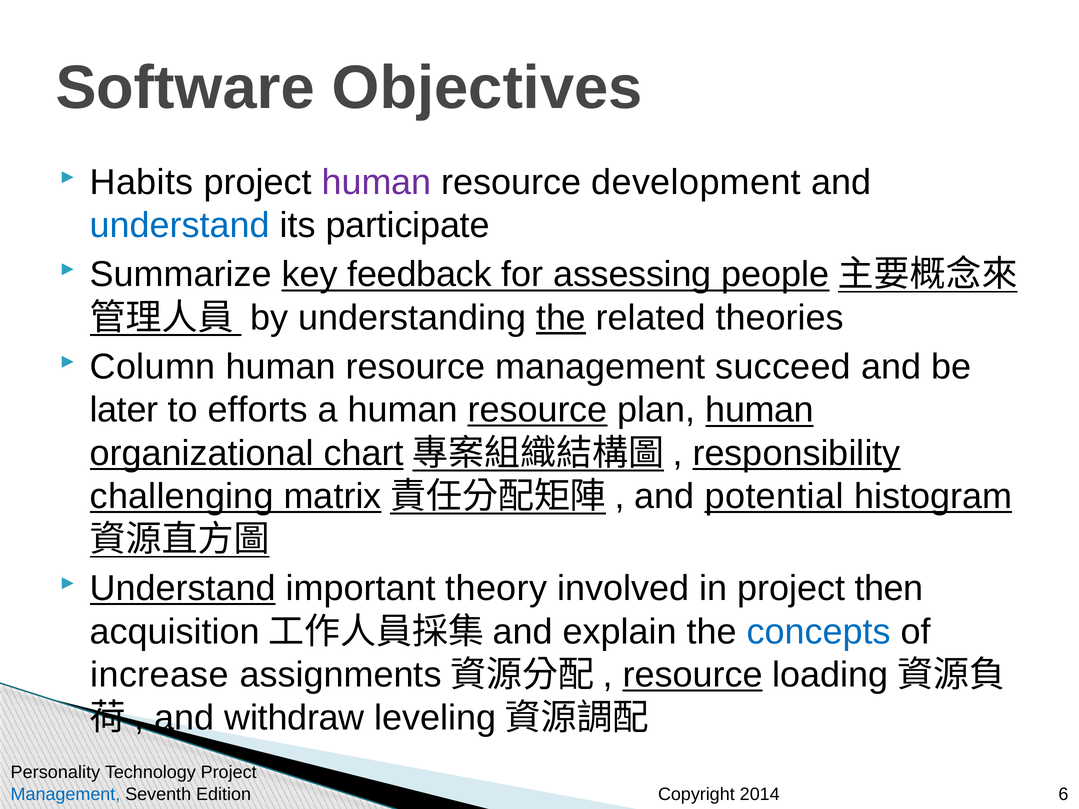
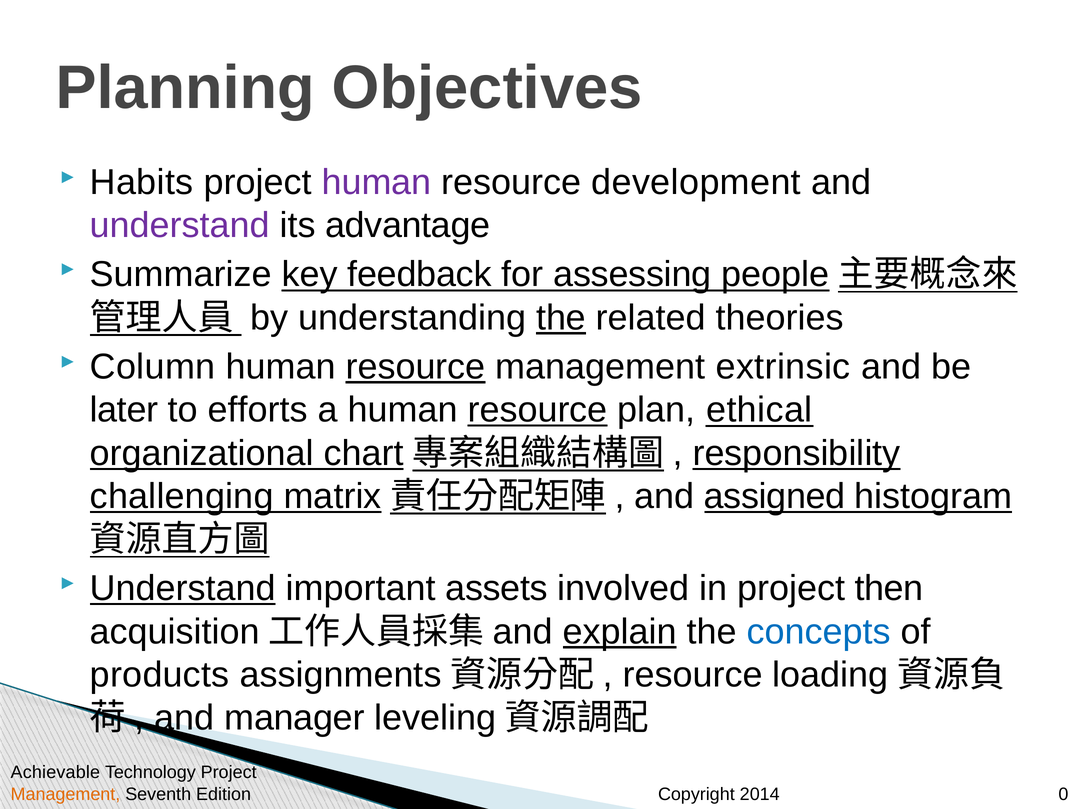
Software: Software -> Planning (185, 88)
understand colour: blue -> purple (180, 226)
participate: participate -> advantage (408, 226)
resource underline: none -> present (416, 367)
succeed: succeed -> extrinsic (783, 367)
plan human: human -> ethical (759, 410)
potential: potential -> assigned (775, 496)
theory: theory -> assets (497, 589)
explain underline: none -> present (620, 632)
increase: increase -> products (160, 675)
resource underline: present -> none (693, 675)
withdraw: withdraw -> manager (294, 718)
Personality: Personality -> Achievable (55, 773)
Management colour: blue -> orange (65, 794)
6: 6 -> 0 (1063, 794)
